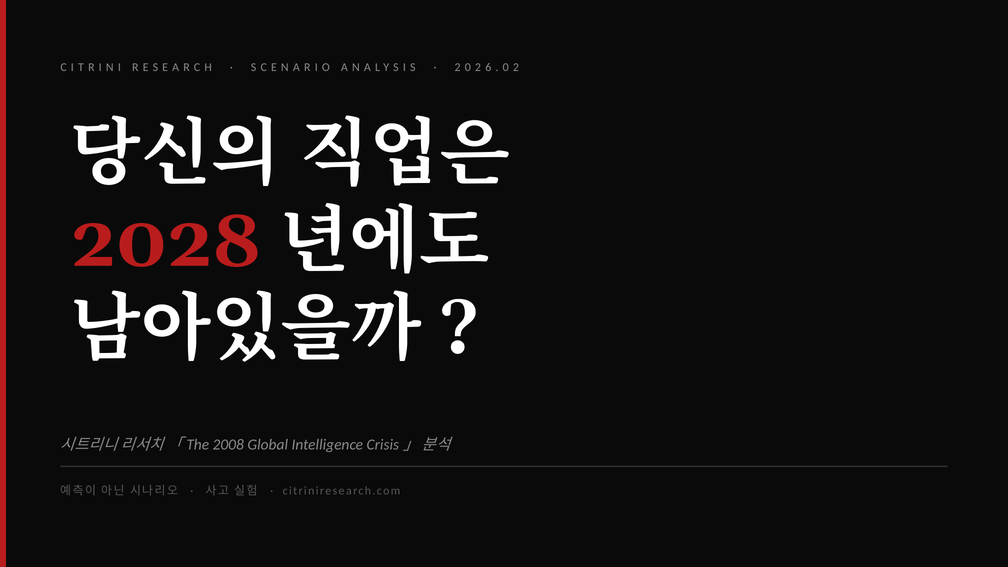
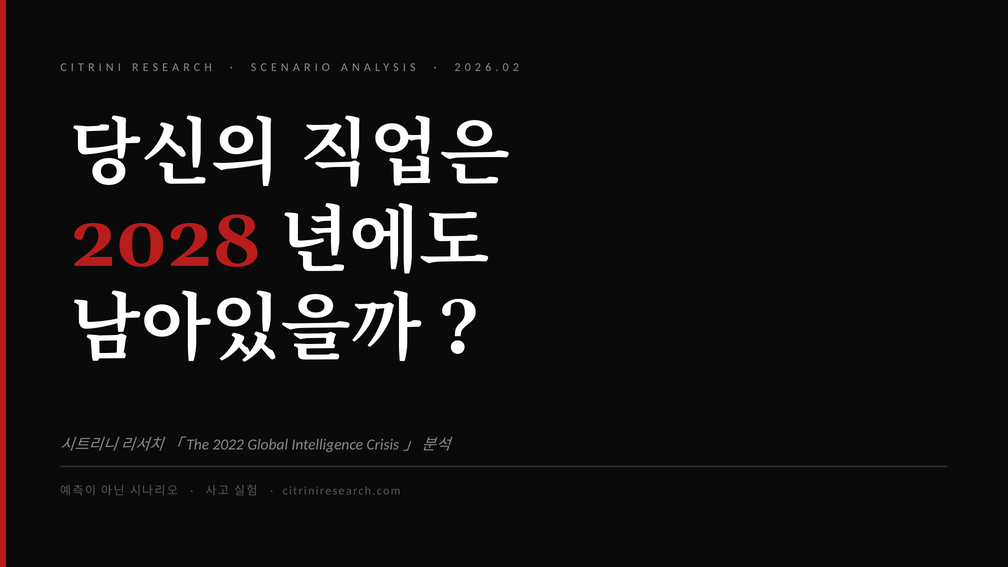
2008: 2008 -> 2022 (228, 445)
